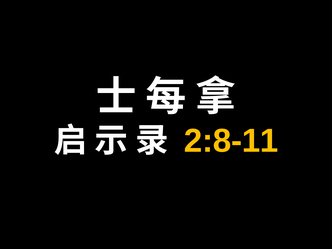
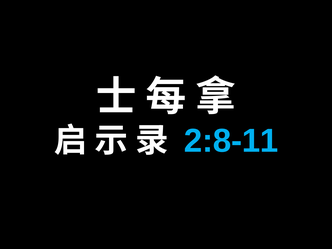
2:8-11 colour: yellow -> light blue (231, 141)
